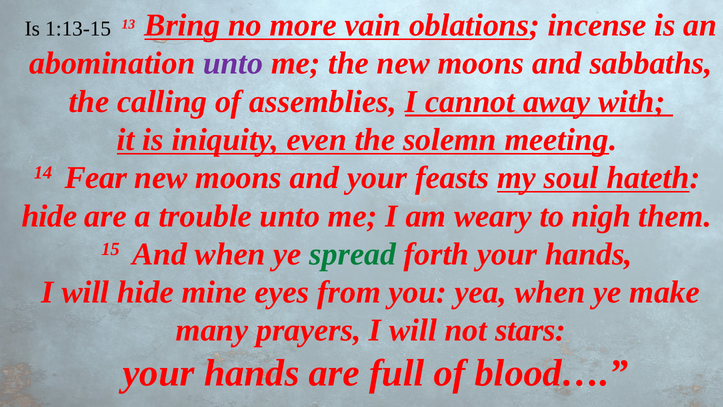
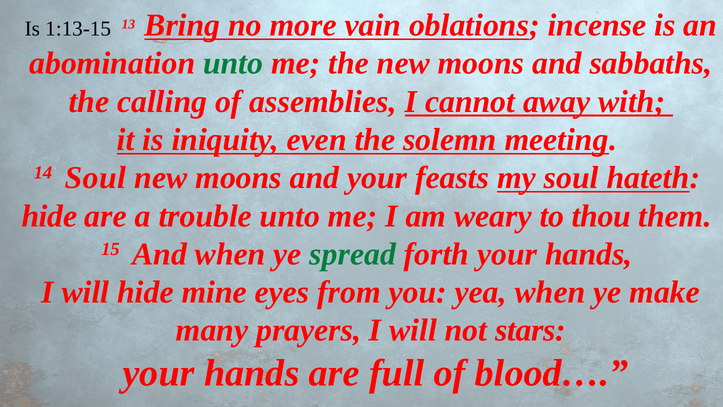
unto colour: purple -> green (233, 63)
14 Fear: Fear -> Soul (95, 178)
nigh: nigh -> thou (601, 216)
